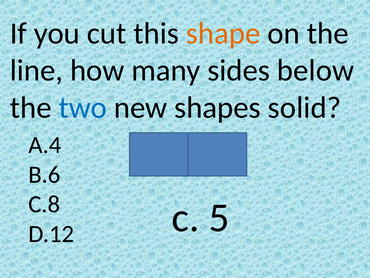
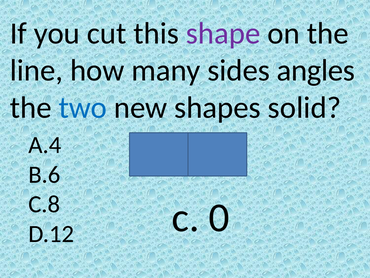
shape colour: orange -> purple (223, 33)
below: below -> angles (316, 70)
5: 5 -> 0 (219, 217)
